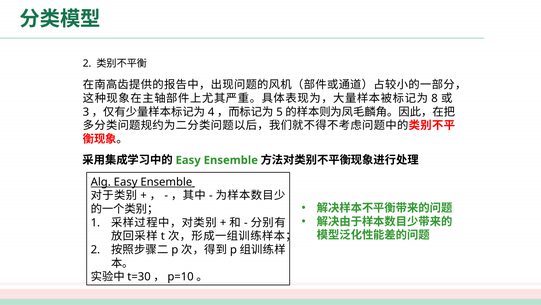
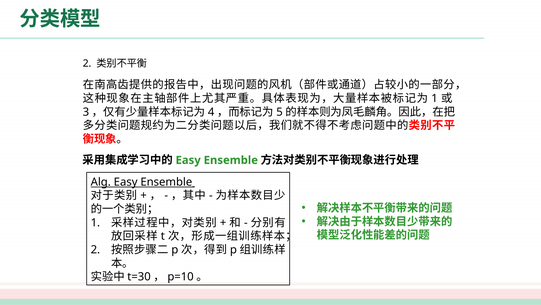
8: 8 -> 1 (435, 98)
